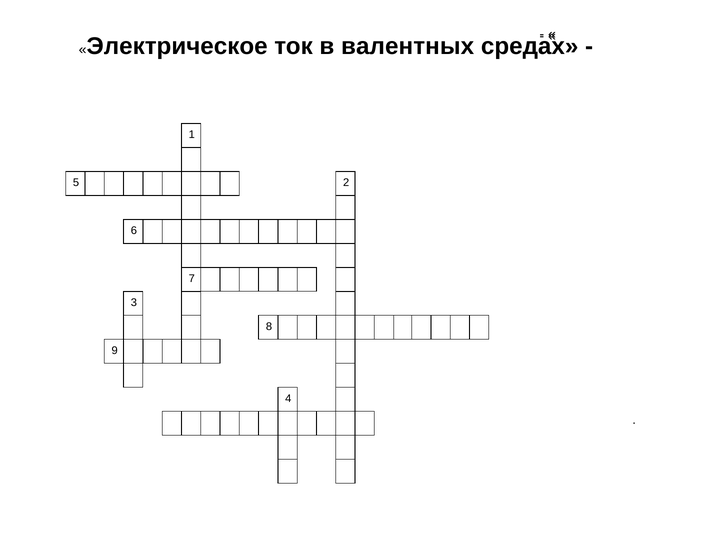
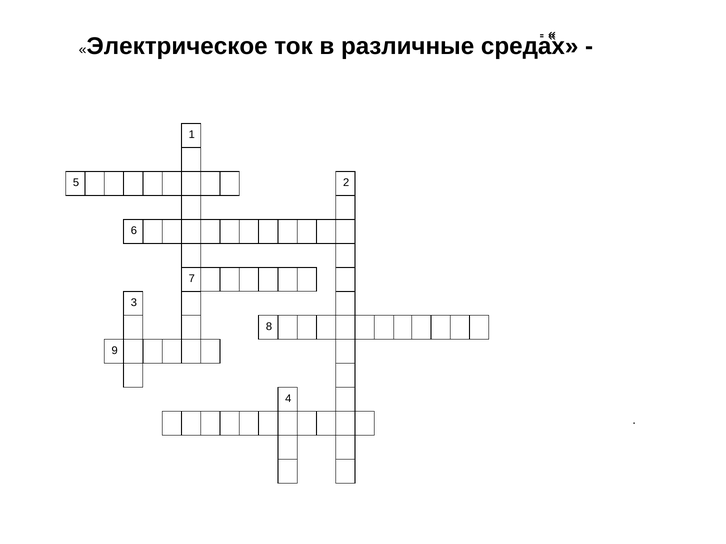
валентных: валентных -> различные (408, 46)
